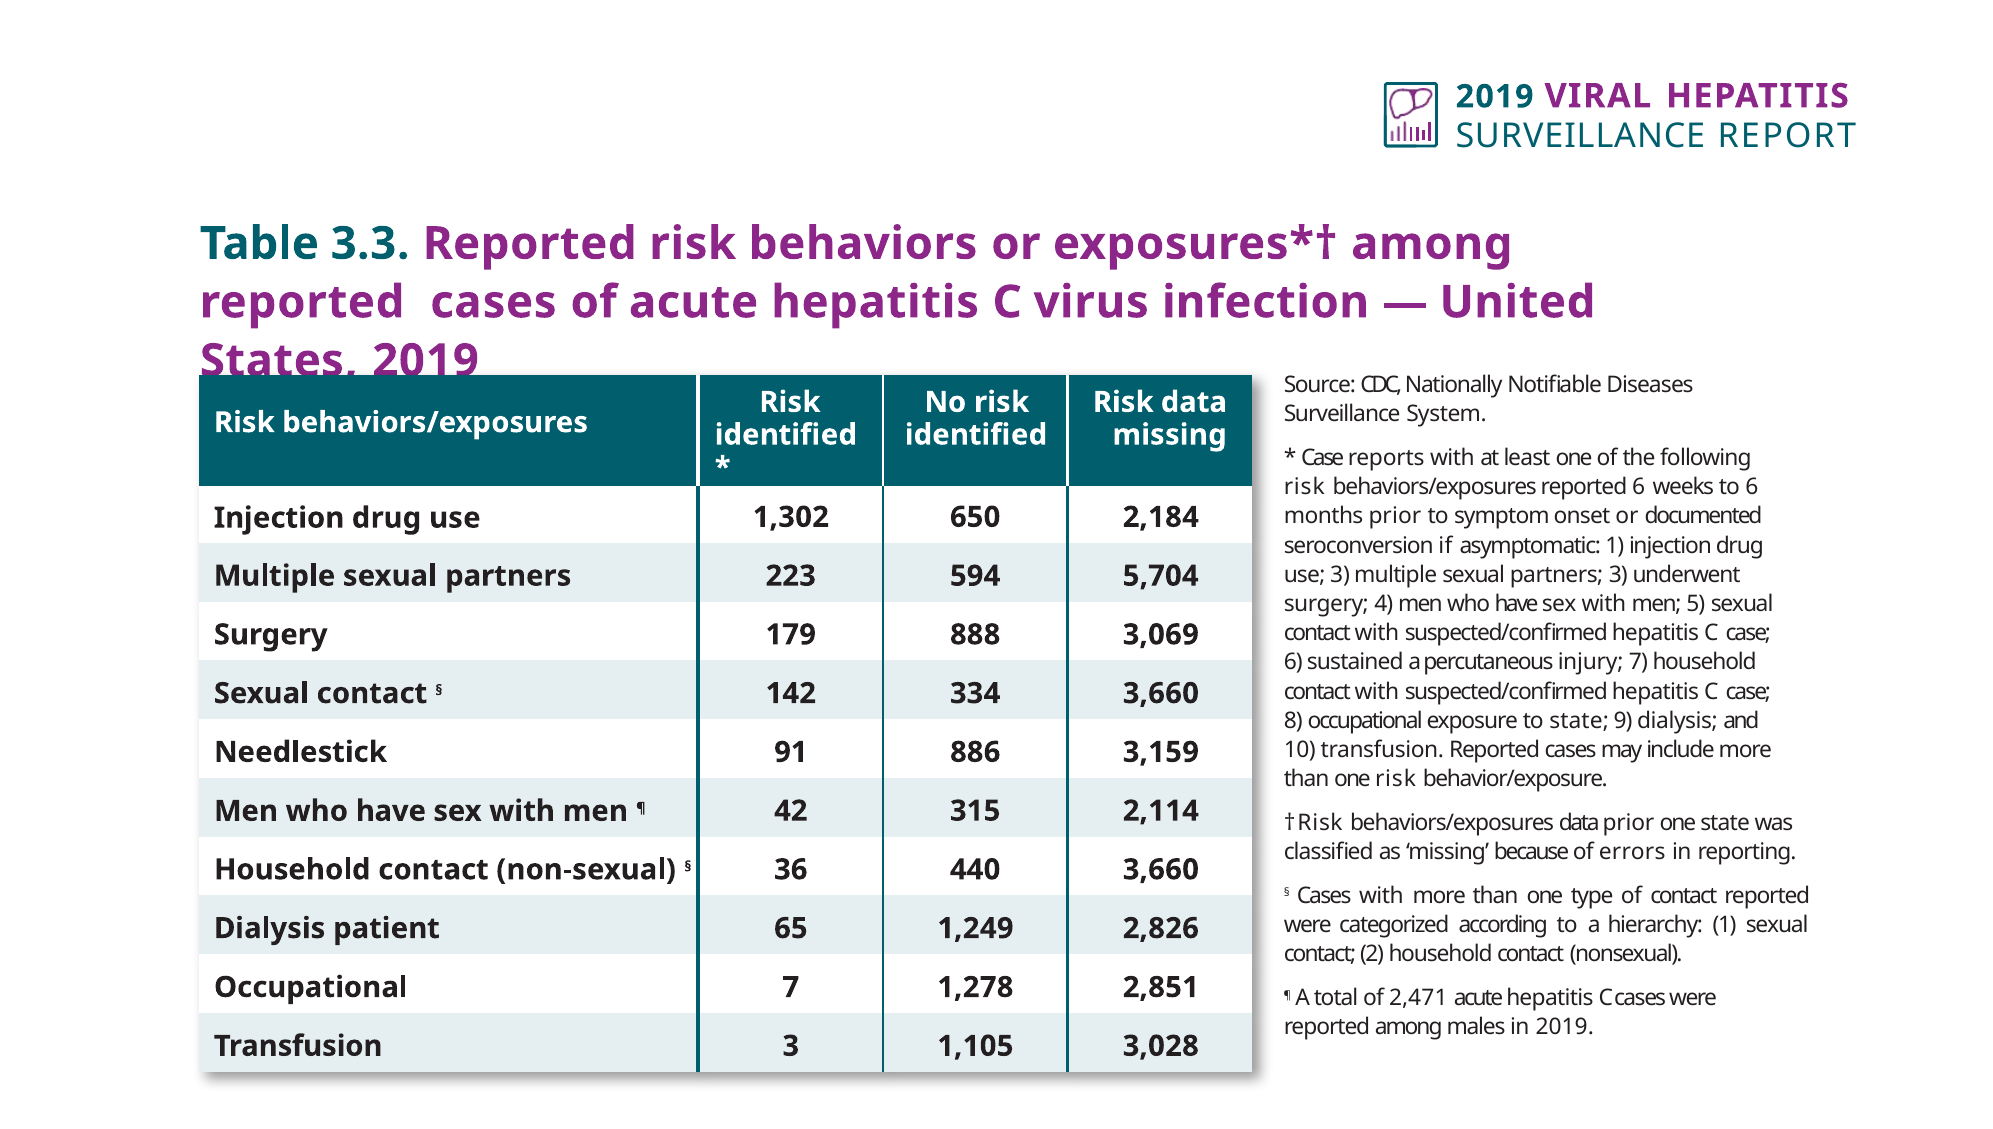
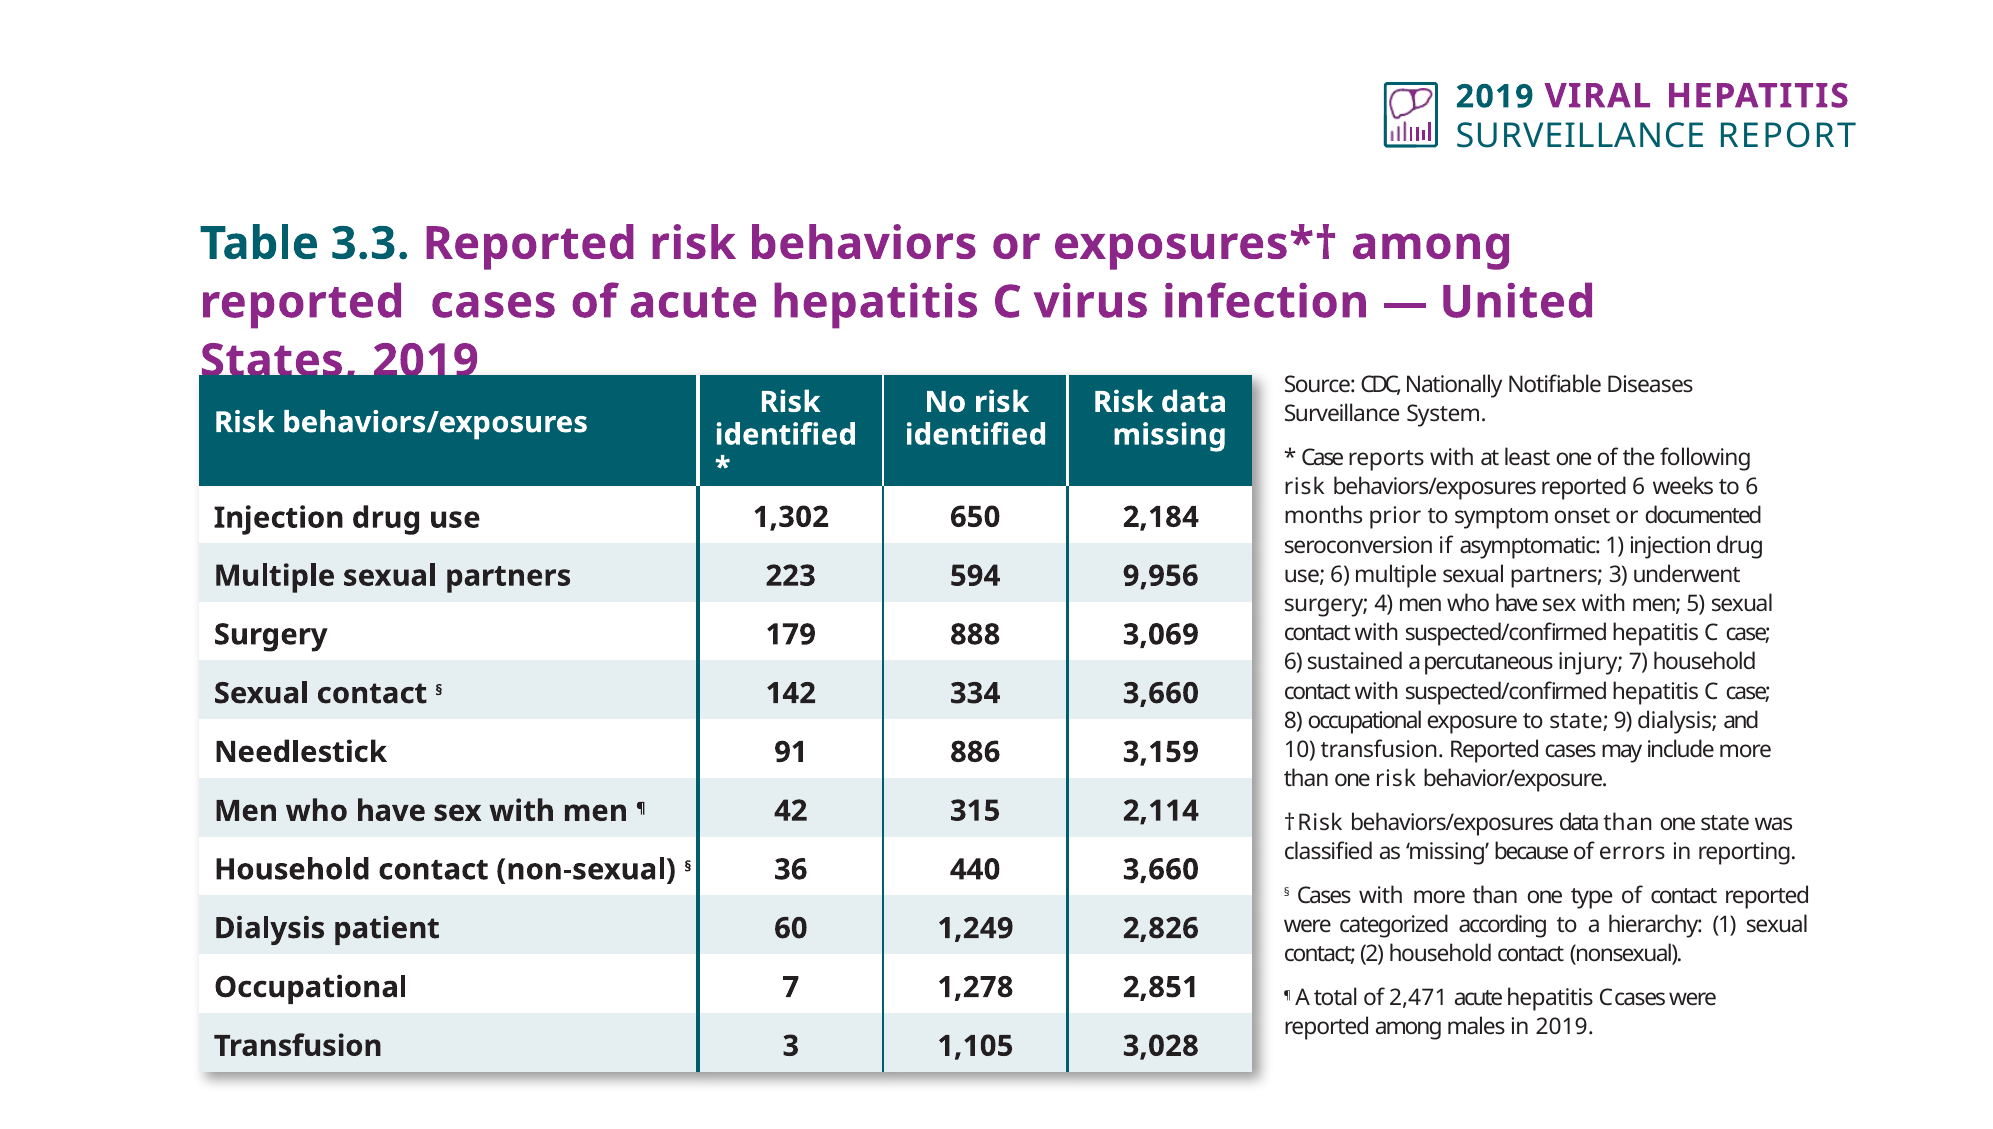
use 3: 3 -> 6 (1340, 574)
5,704: 5,704 -> 9,956 (1161, 576)
data prior: prior -> than (1628, 823)
65: 65 -> 60 (791, 928)
